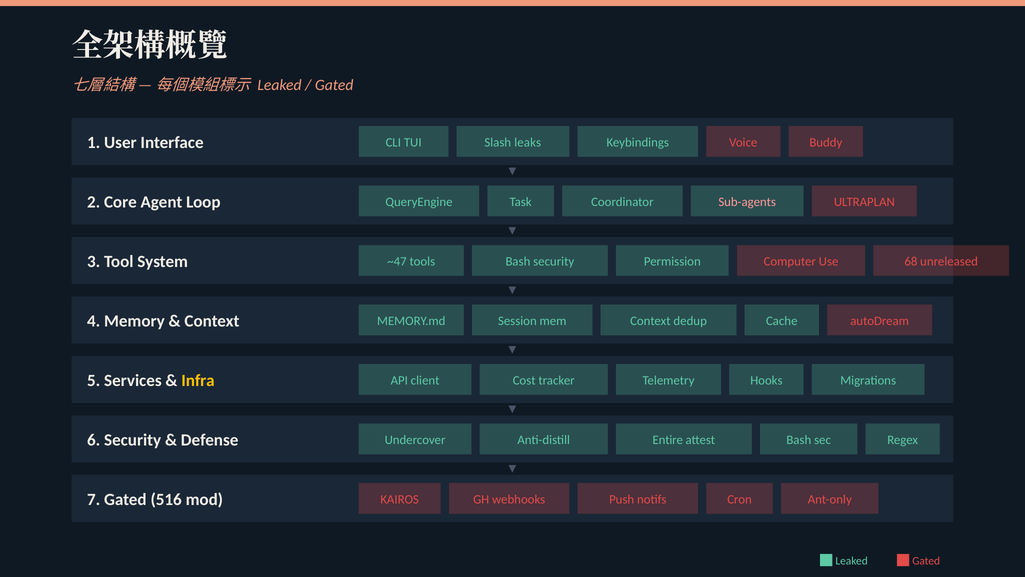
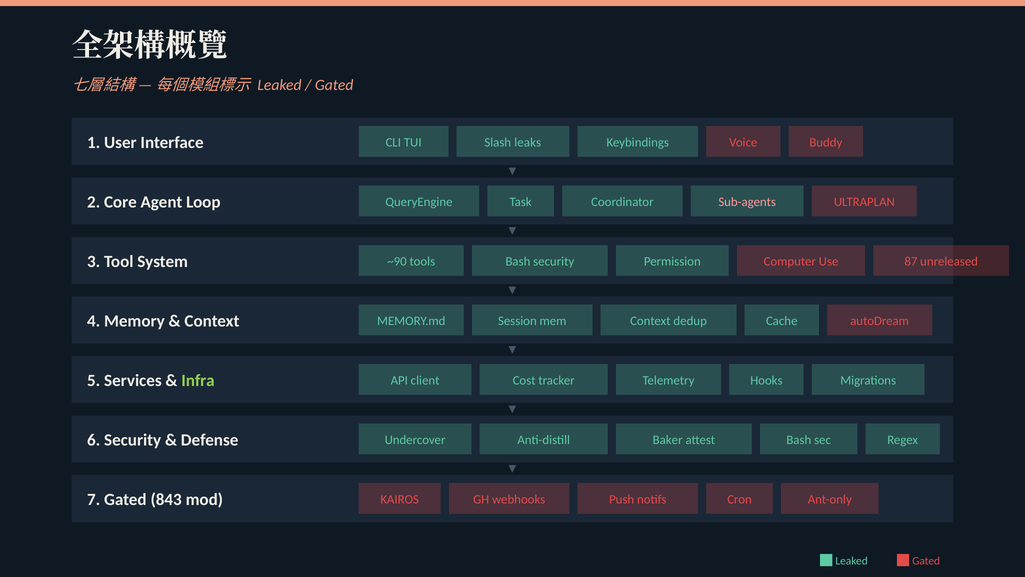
~47: ~47 -> ~90 (397, 261)
68: 68 -> 87 (911, 261)
Infra colour: yellow -> light green (198, 380)
Entire: Entire -> Baker (668, 440)
516: 516 -> 843 (166, 499)
